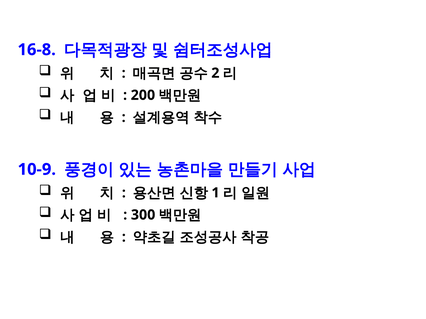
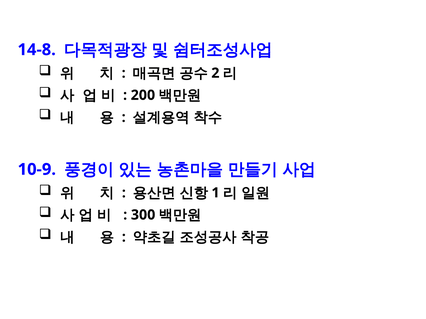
16-8: 16-8 -> 14-8 (37, 50)
